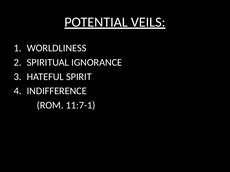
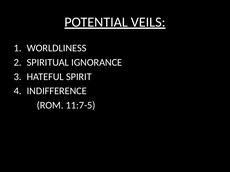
11:7-1: 11:7-1 -> 11:7-5 (81, 106)
